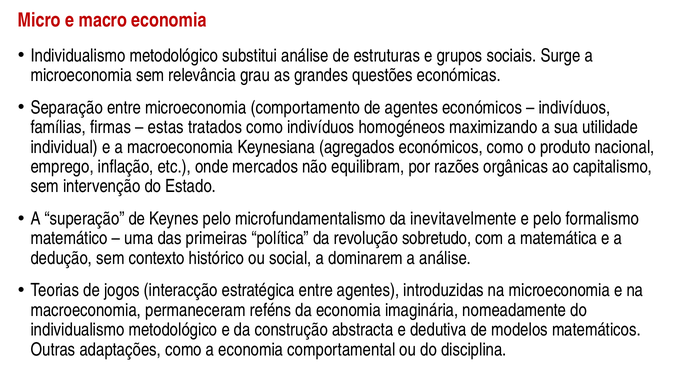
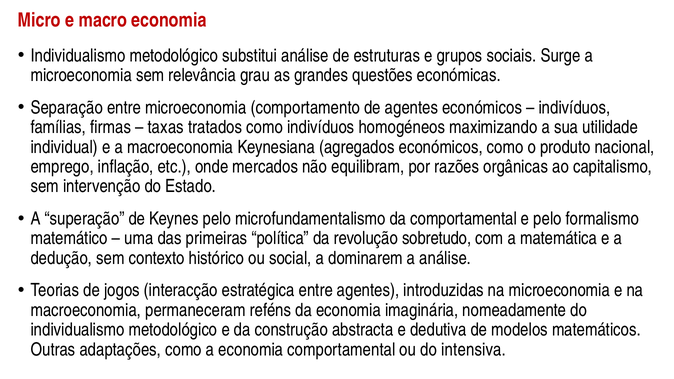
estas: estas -> taxas (166, 127)
da inevitavelmente: inevitavelmente -> comportamental (464, 219)
disciplina: disciplina -> intensiva (474, 350)
